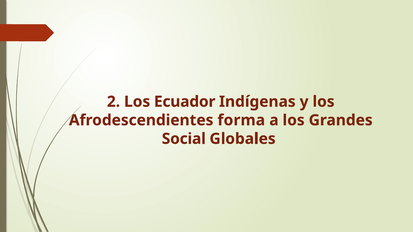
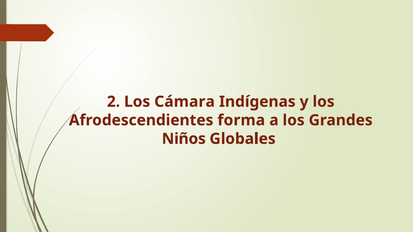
Ecuador: Ecuador -> Cámara (185, 102)
Social: Social -> Niños (184, 139)
